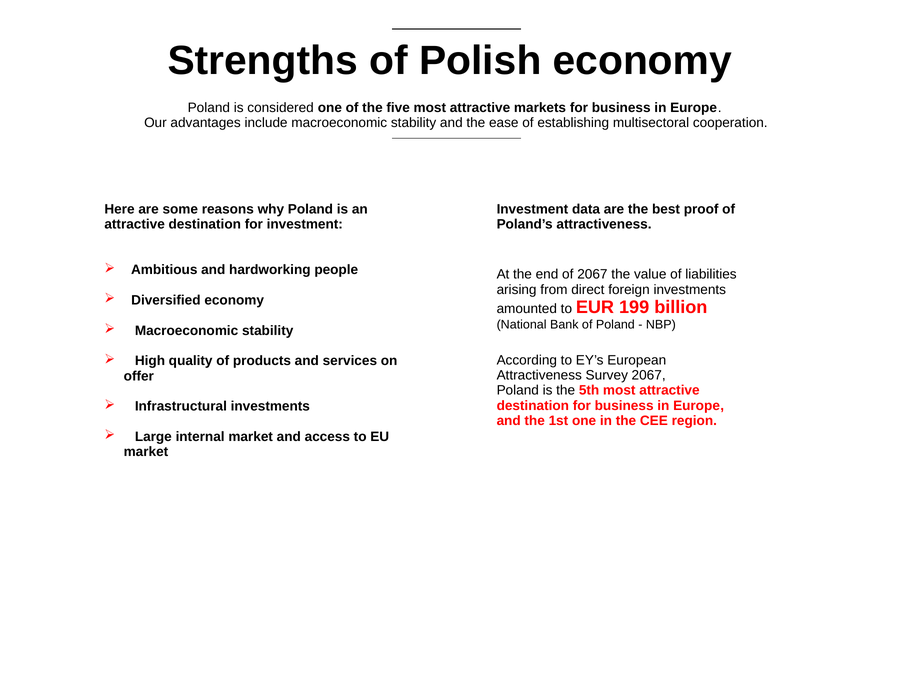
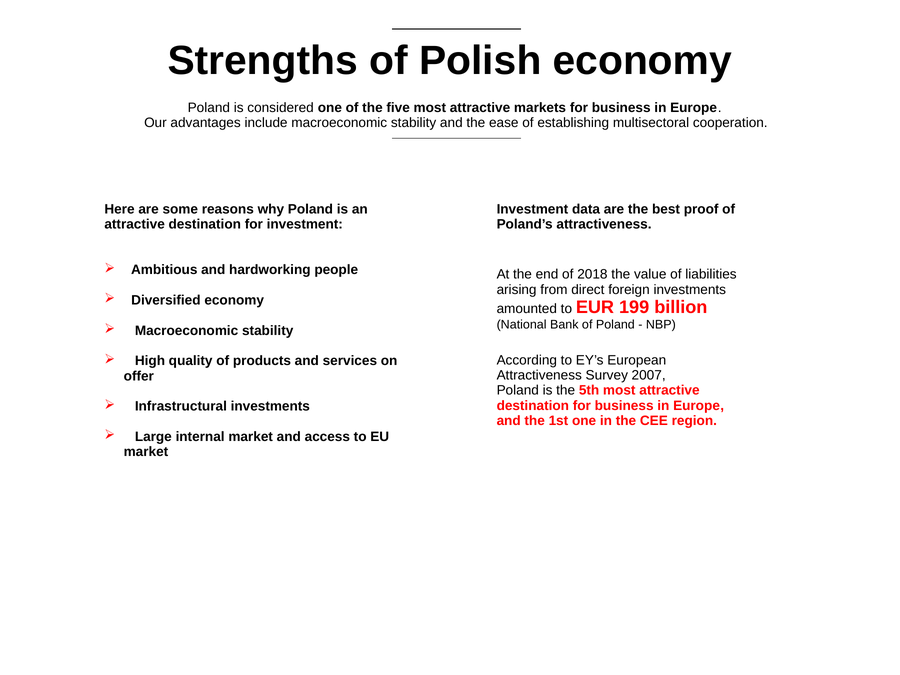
of 2067: 2067 -> 2018 (592, 275)
Survey 2067: 2067 -> 2007 (649, 375)
